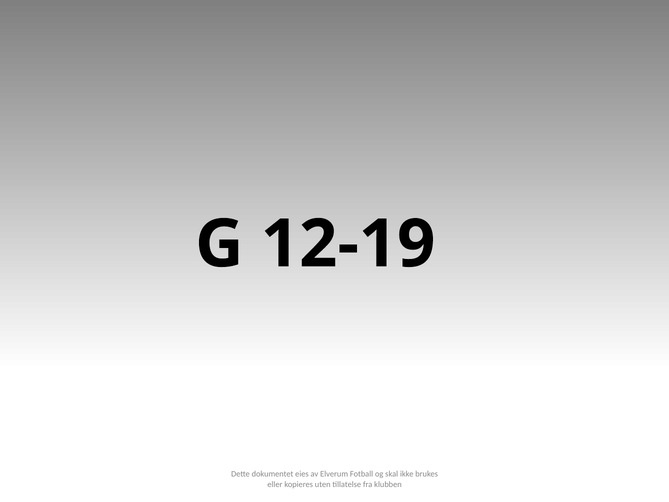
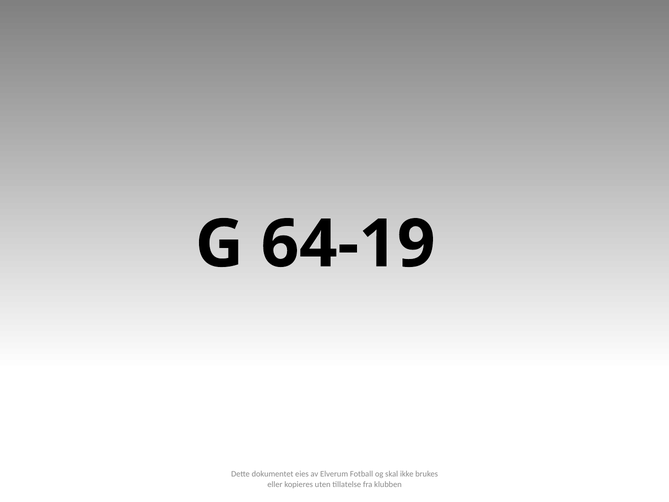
12-19: 12-19 -> 64-19 (348, 244)
